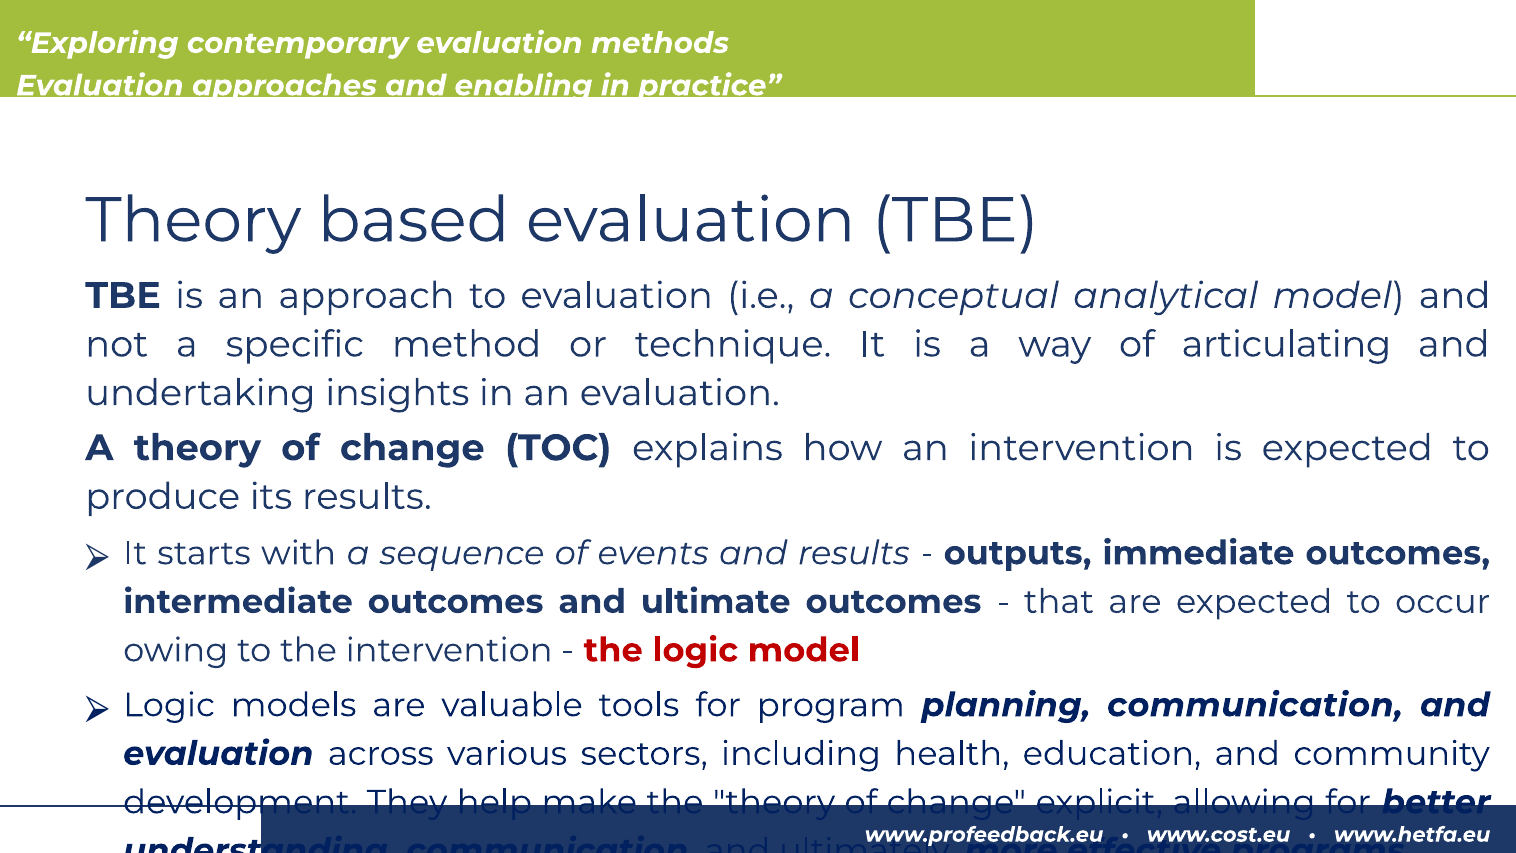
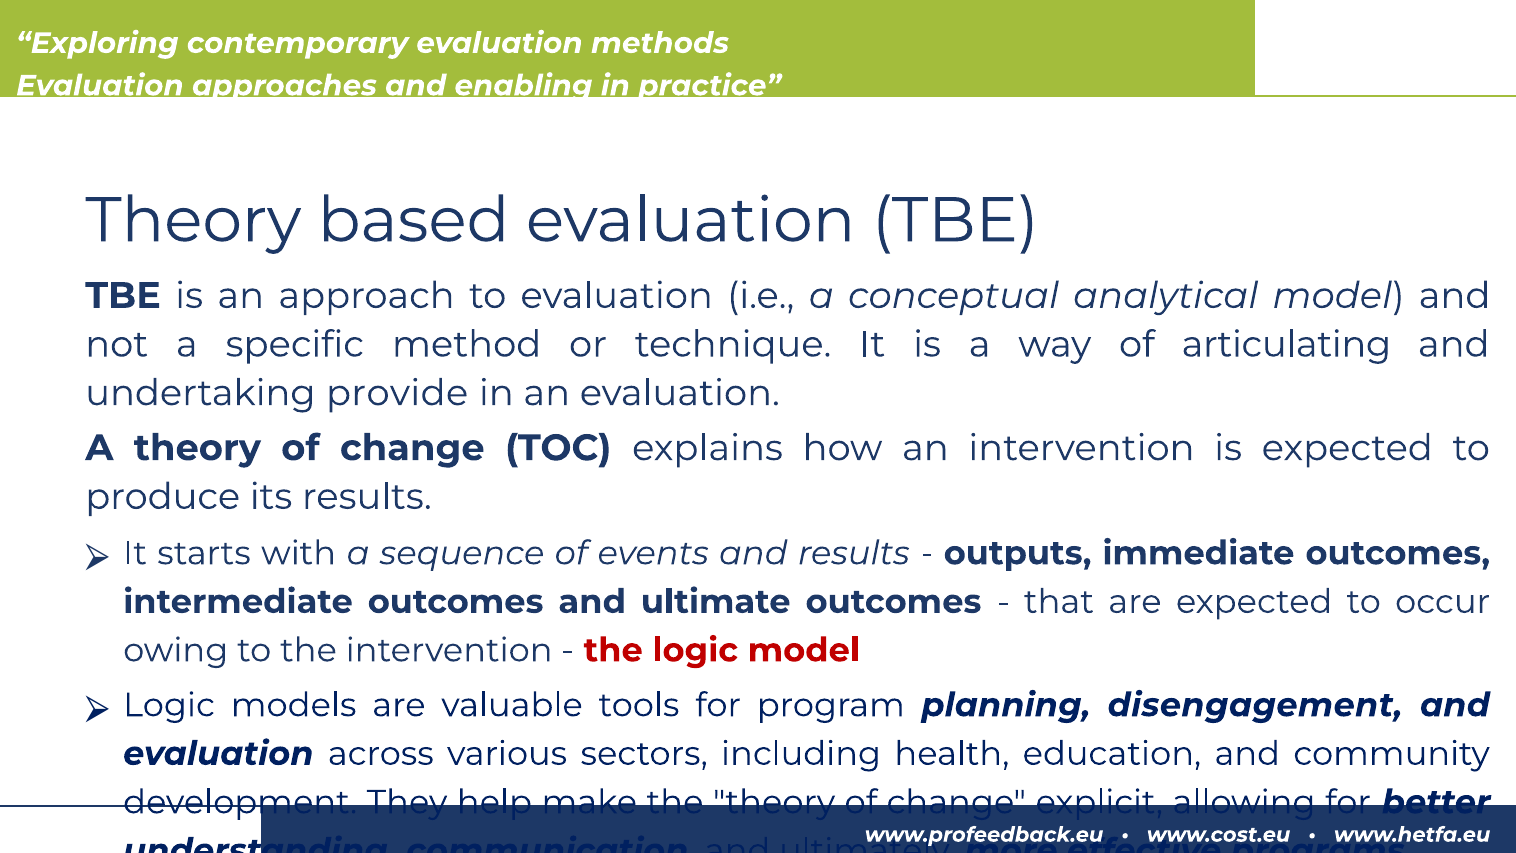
insights: insights -> provide (397, 393)
planning communication: communication -> disengagement (1255, 705)
